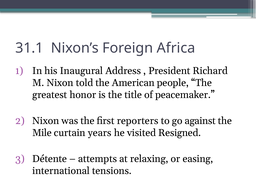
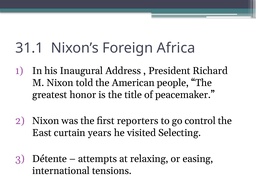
against: against -> control (200, 121)
Mile: Mile -> East (42, 133)
Resigned: Resigned -> Selecting (180, 133)
